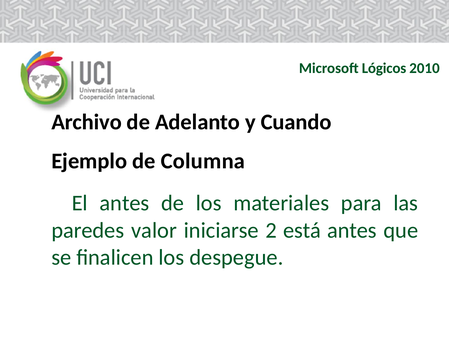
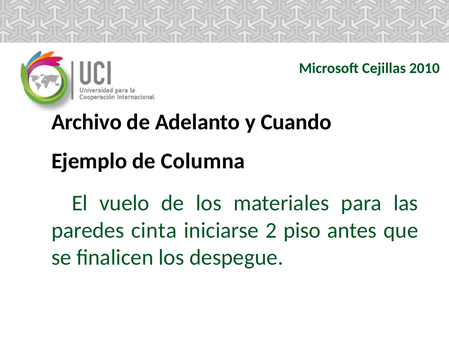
Lógicos: Lógicos -> Cejillas (384, 68)
El antes: antes -> vuelo (124, 203)
valor: valor -> cinta (154, 230)
está: está -> piso (302, 230)
